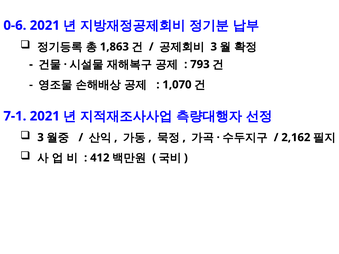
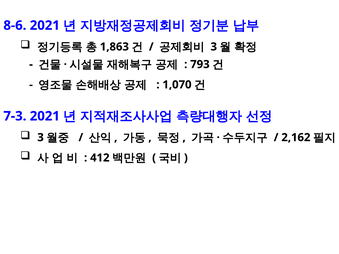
0-6: 0-6 -> 8-6 (15, 25)
7-1: 7-1 -> 7-3 (15, 116)
